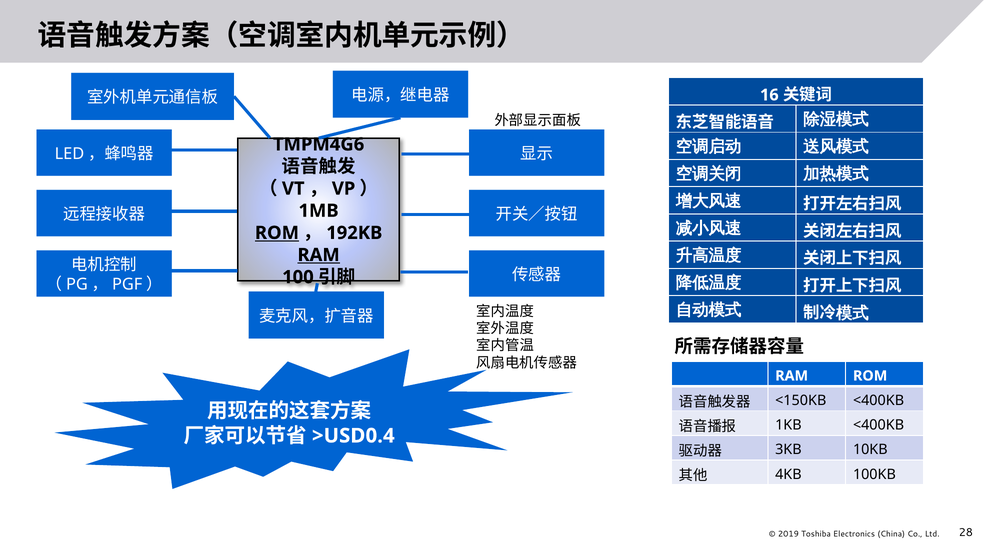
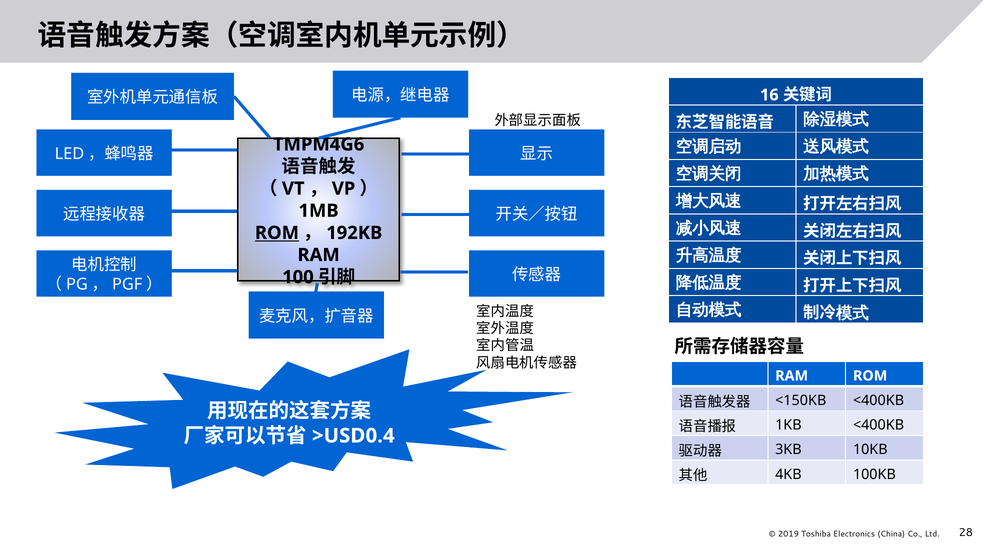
RAM underline: present -> none (319, 255)
